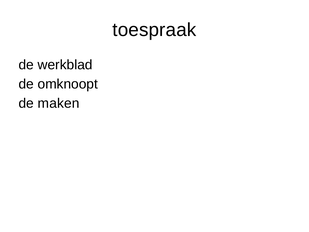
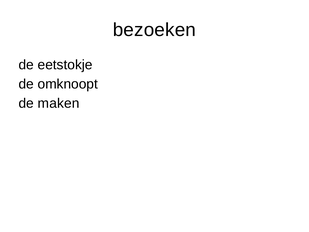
toespraak: toespraak -> bezoeken (154, 30)
werkblad: werkblad -> eetstokje (65, 65)
